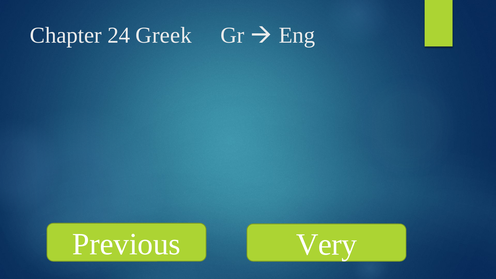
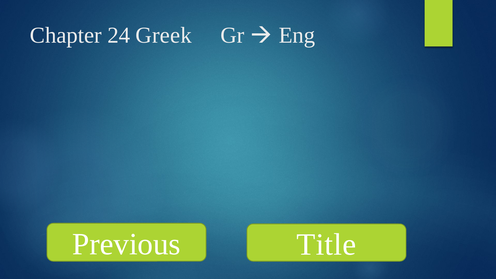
Very: Very -> Title (326, 245)
